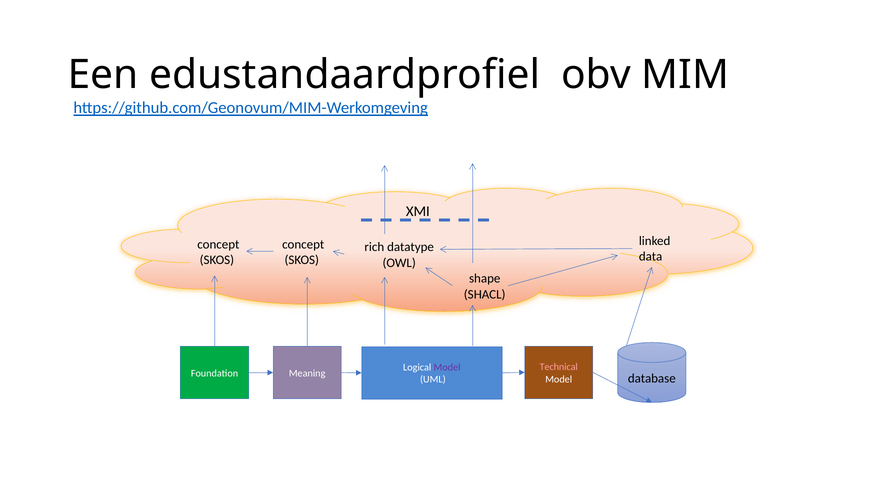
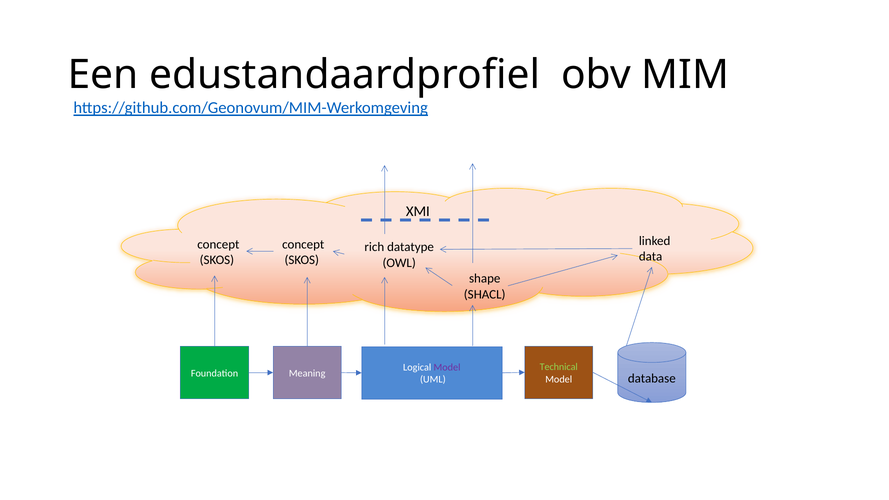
Technical colour: pink -> light green (559, 367)
